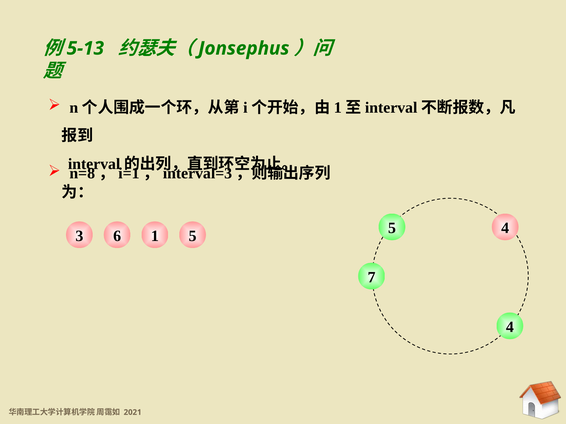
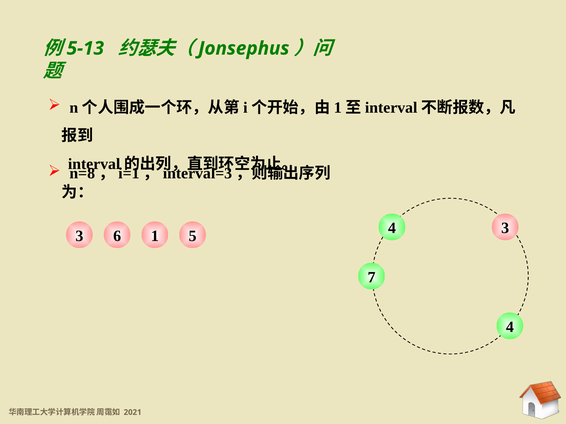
6 5: 5 -> 4 (392, 228)
1 4: 4 -> 3 (505, 228)
